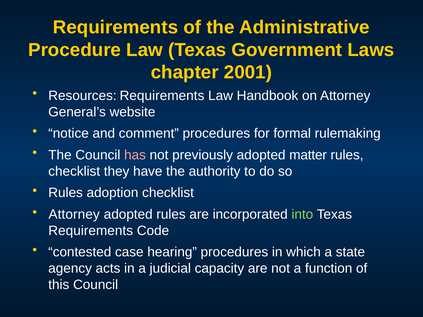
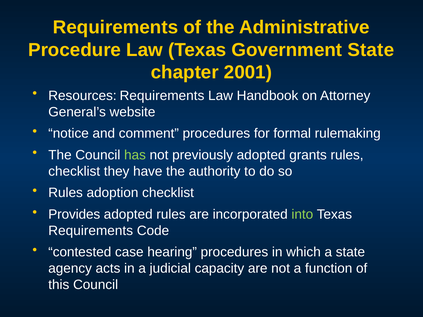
Government Laws: Laws -> State (371, 50)
has colour: pink -> light green (135, 155)
matter: matter -> grants (308, 155)
Attorney: Attorney -> Provides (74, 215)
